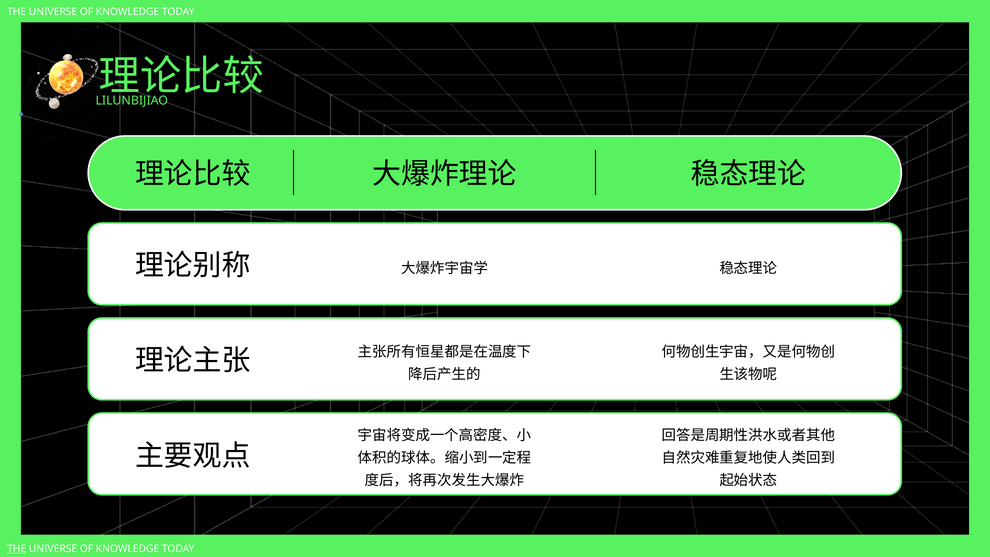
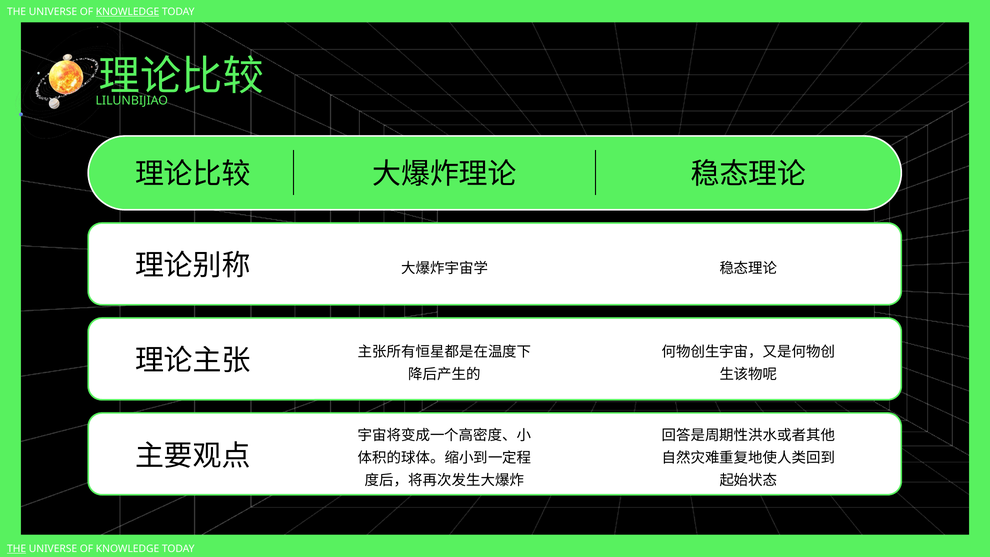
KNOWLEDGE underline: none -> present (128, 12)
